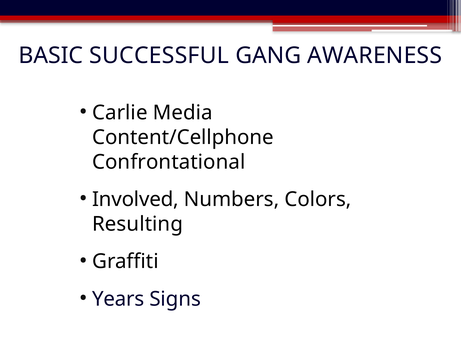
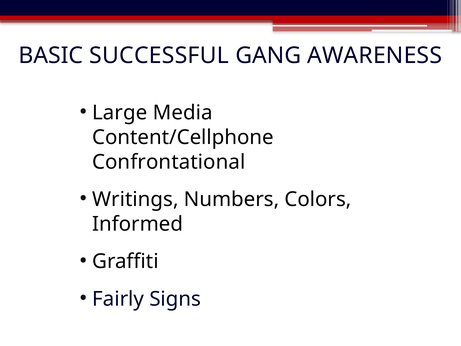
Carlie: Carlie -> Large (120, 113)
Involved: Involved -> Writings (135, 199)
Resulting: Resulting -> Informed (138, 224)
Years: Years -> Fairly (118, 299)
